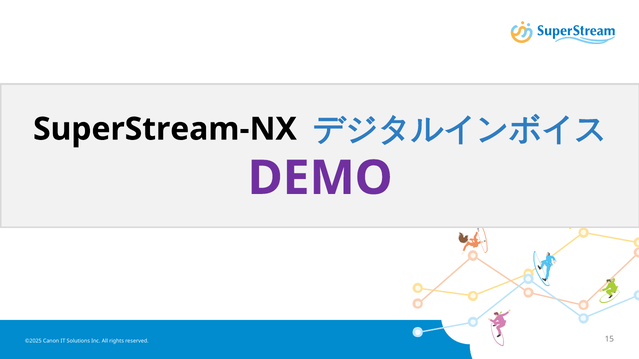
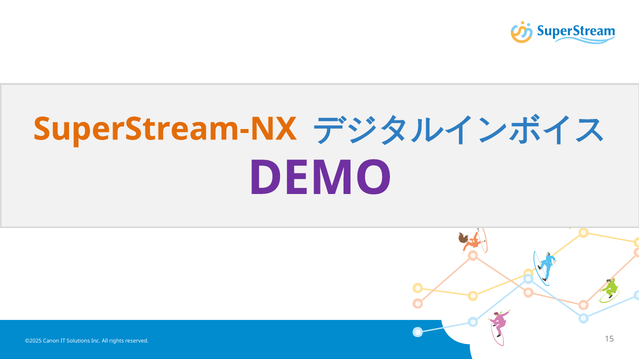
SuperStream-NX colour: black -> orange (165, 129)
